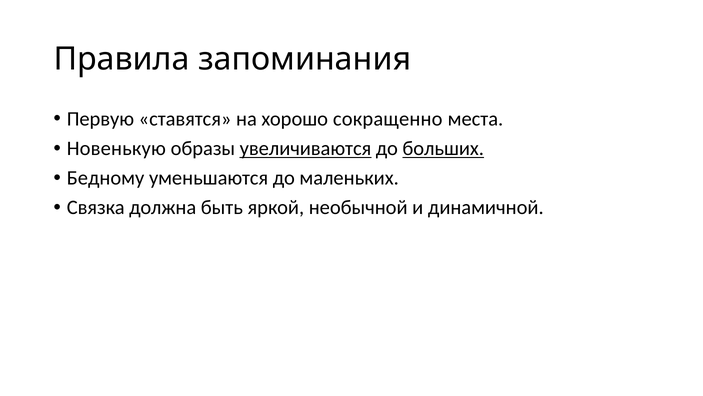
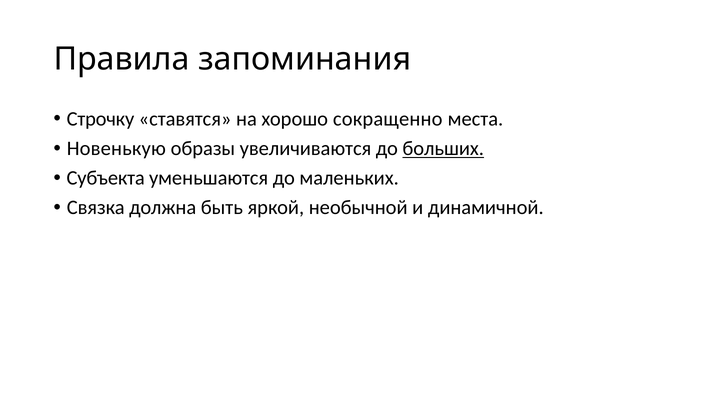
Первую: Первую -> Строчку (100, 119)
увеличиваются underline: present -> none (306, 148)
Бедному: Бедному -> Субъекта (106, 178)
